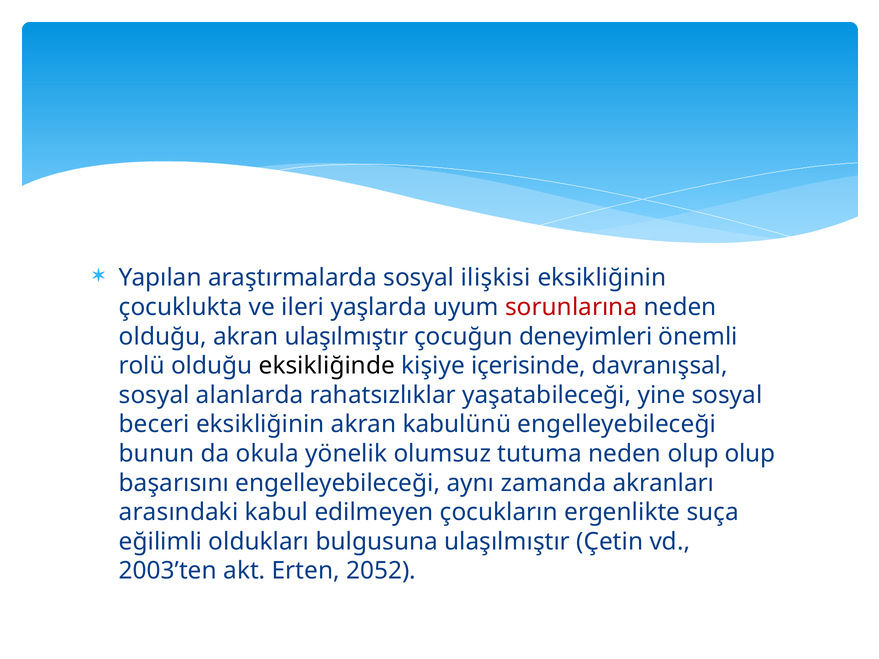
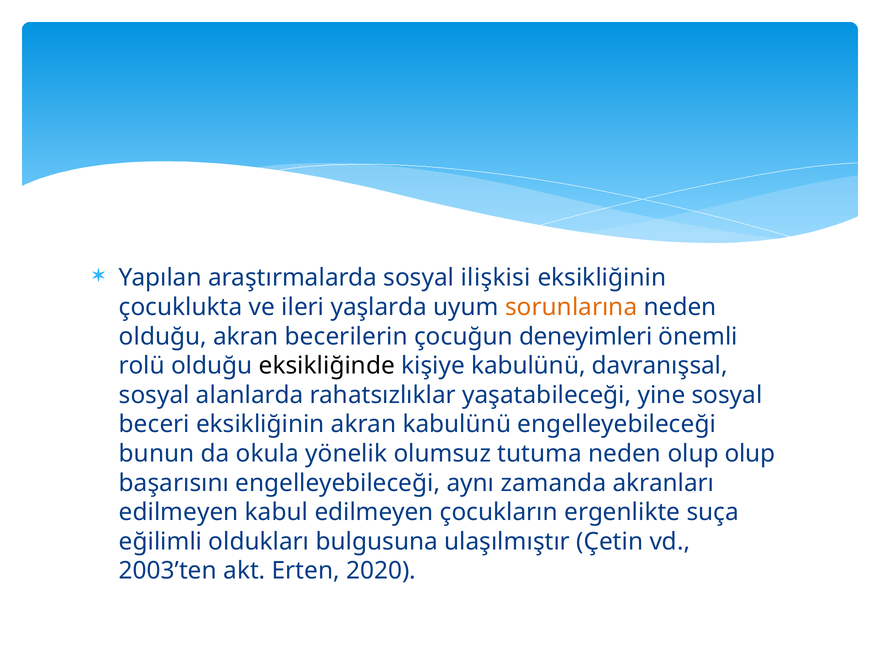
sorunlarına colour: red -> orange (571, 307)
akran ulaşılmıştır: ulaşılmıştır -> becerilerin (346, 337)
kişiye içerisinde: içerisinde -> kabulünü (528, 366)
arasındaki: arasındaki -> edilmeyen (179, 512)
2052: 2052 -> 2020 (381, 571)
